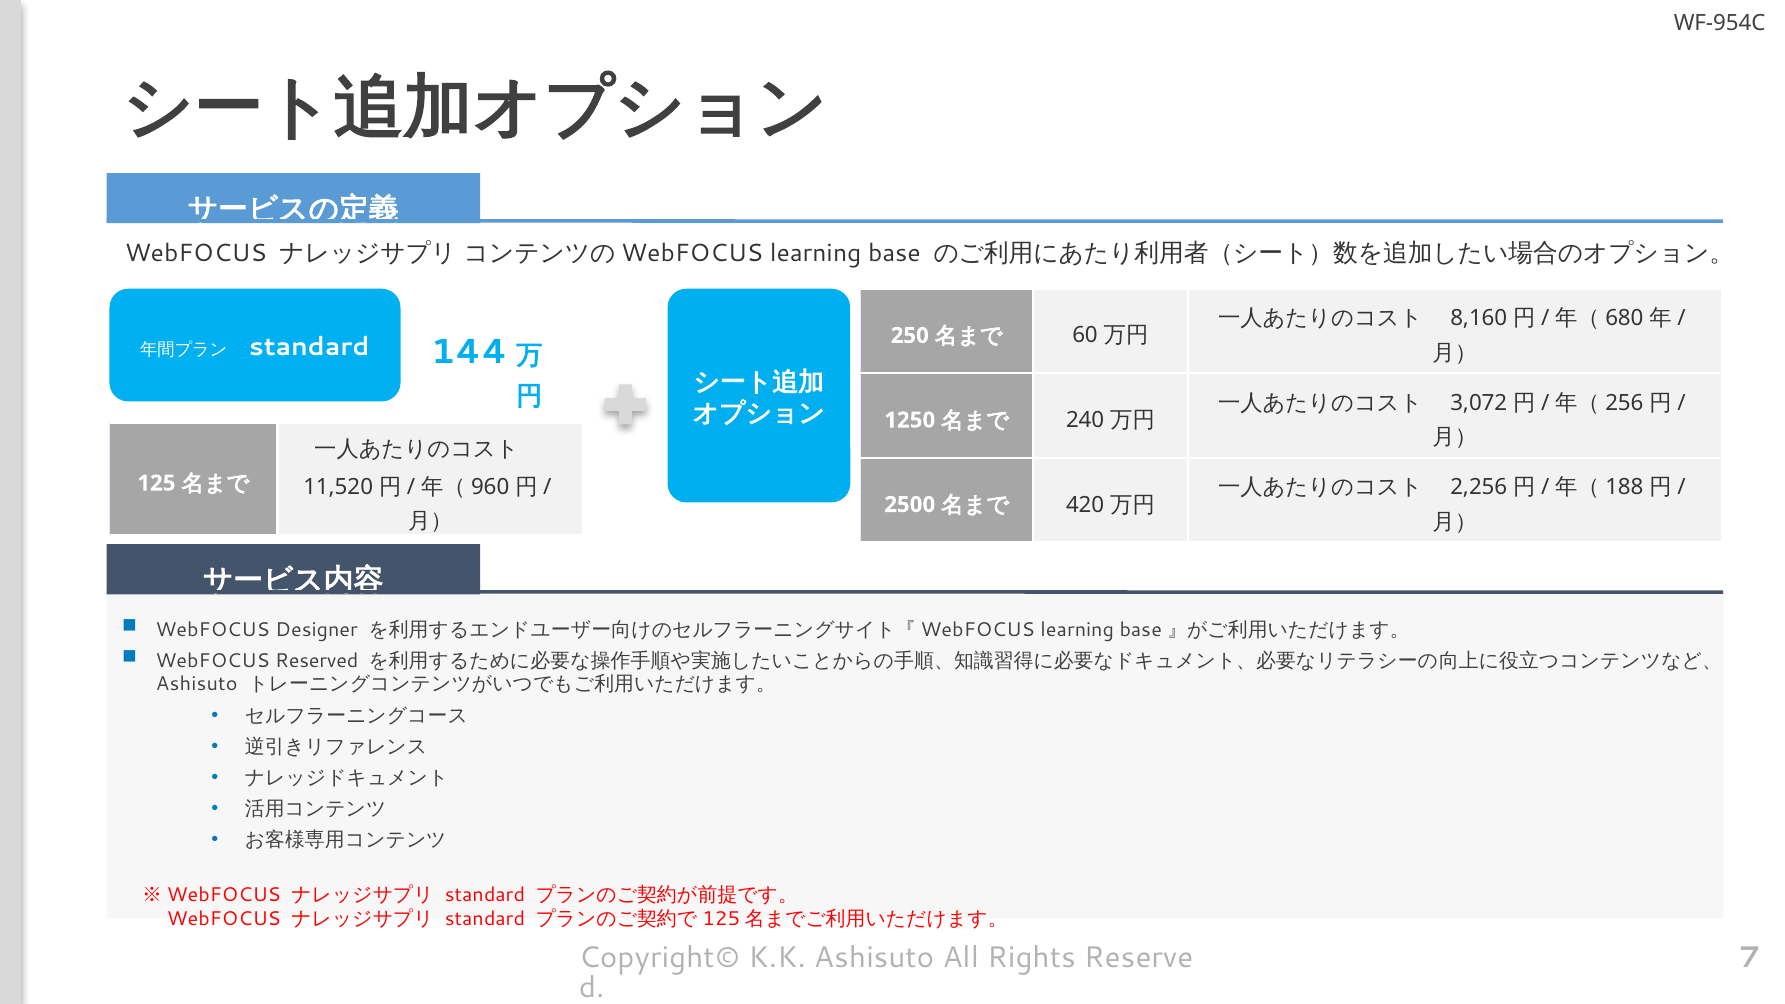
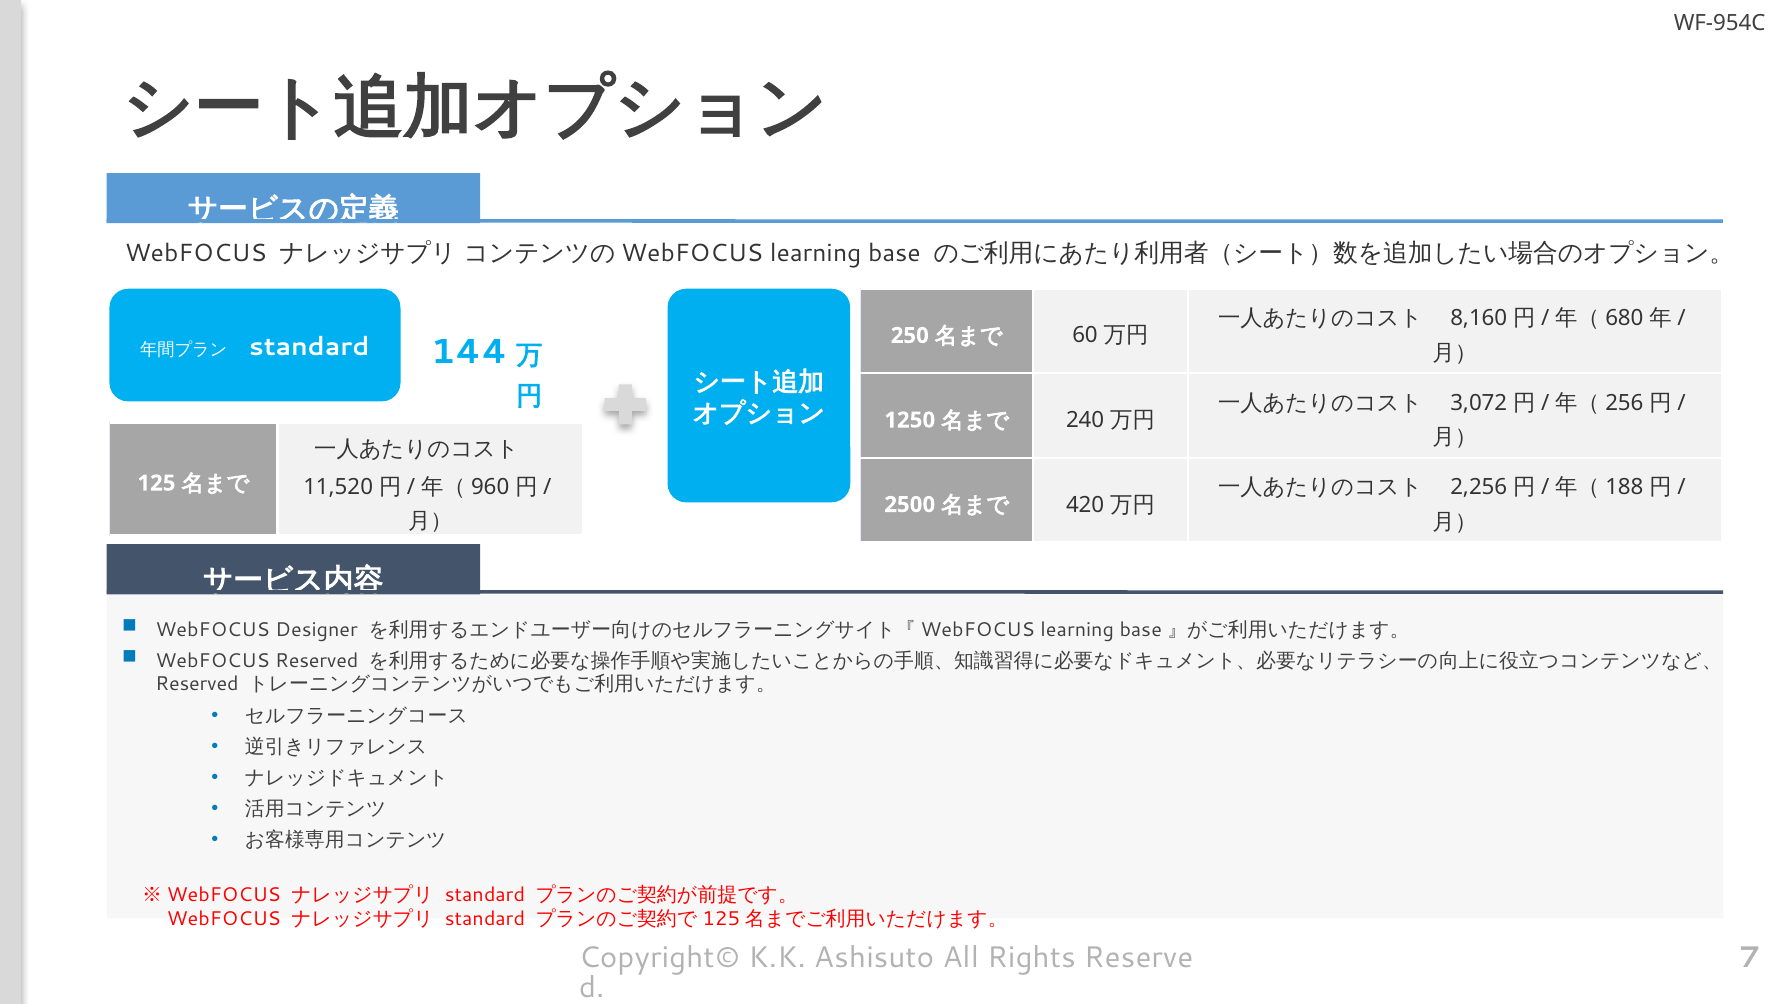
Ashisuto: Ashisuto -> Reserved (197, 684)
